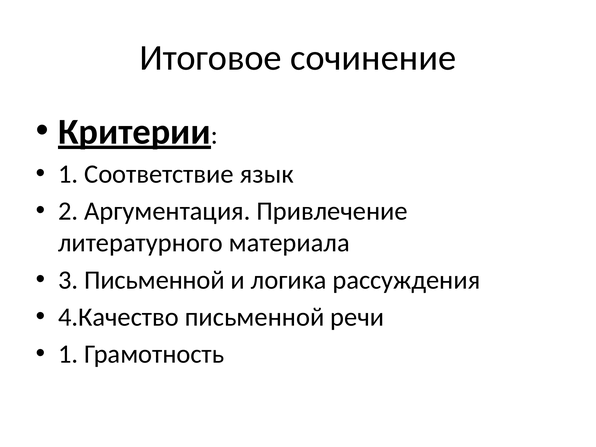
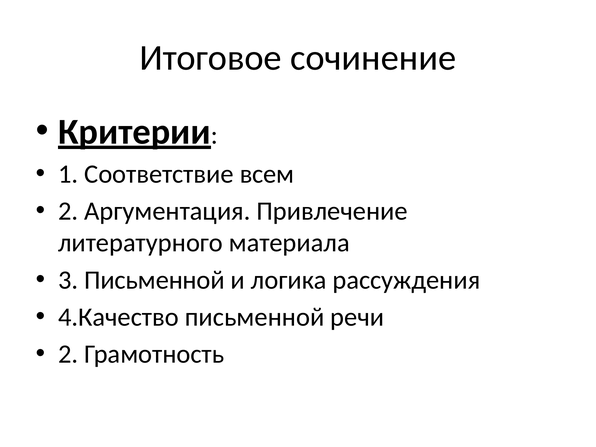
язык: язык -> всем (267, 174)
1: 1 -> 2 (68, 354)
